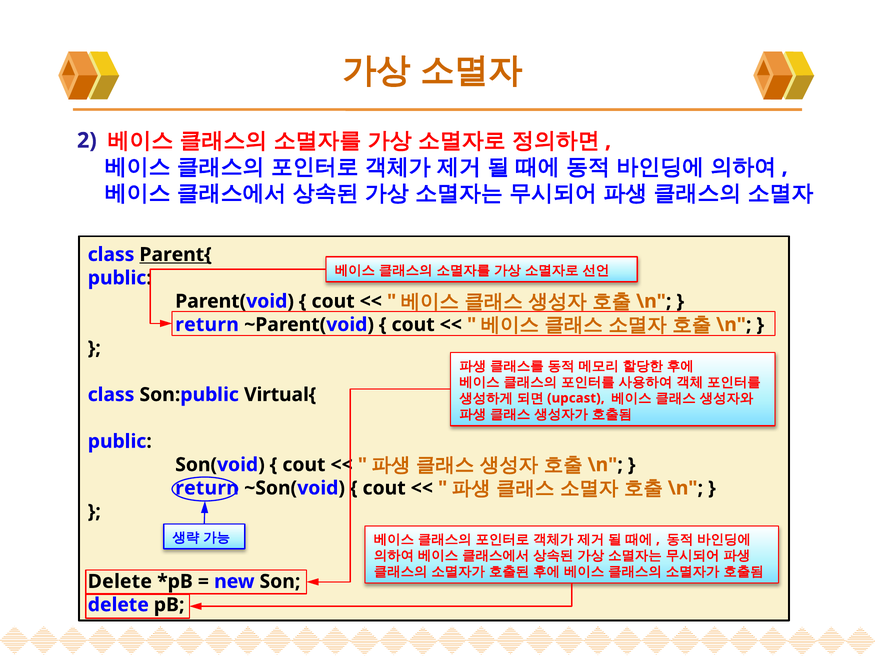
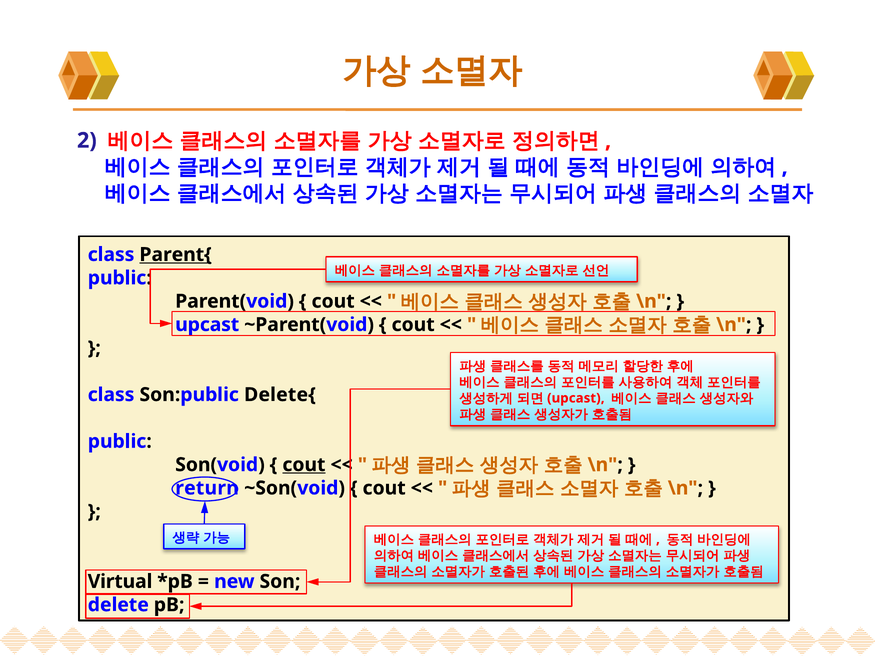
return: return -> upcast (207, 324)
Virtual{: Virtual{ -> Delete{ (280, 394)
cout underline: none -> present (304, 464)
Delete: Delete -> Virtual (120, 581)
